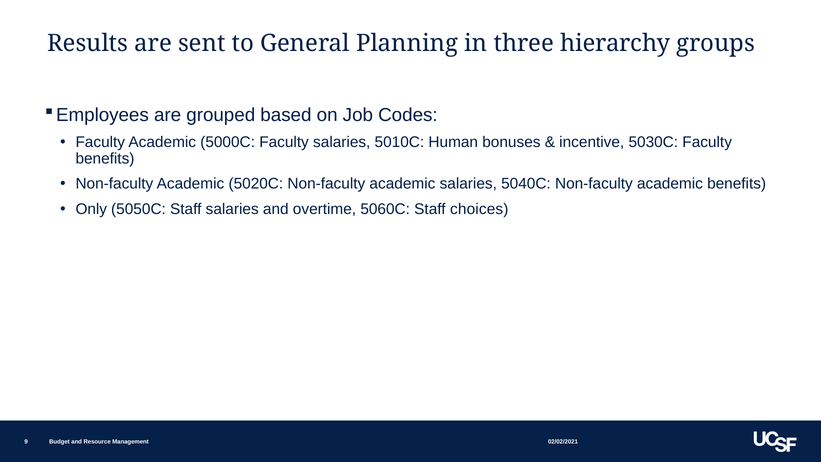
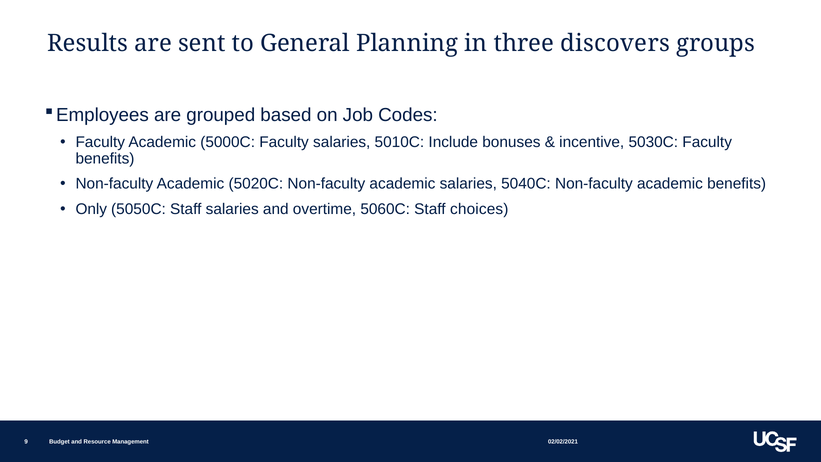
hierarchy: hierarchy -> discovers (615, 43)
Human: Human -> Include (453, 142)
